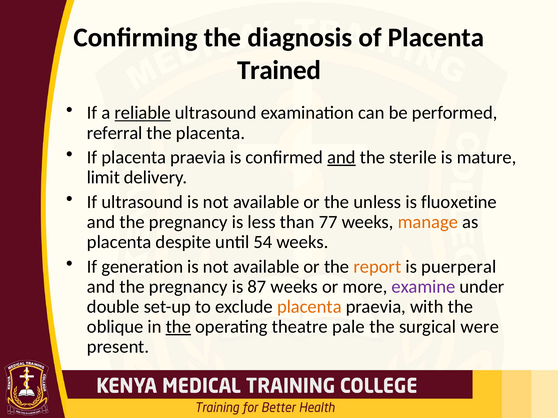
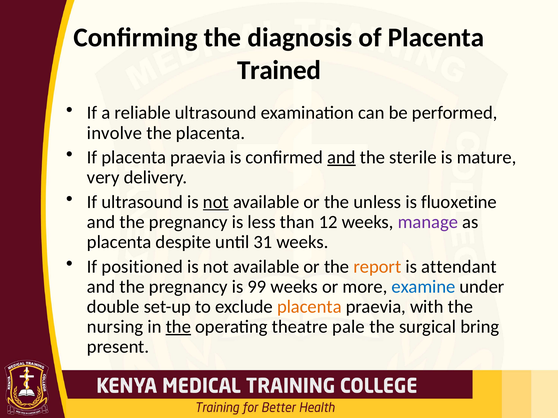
reliable underline: present -> none (143, 113)
referral: referral -> involve (115, 133)
limit: limit -> very (103, 178)
not underline: none -> present (216, 202)
77: 77 -> 12 (328, 222)
manage colour: orange -> purple (428, 222)
54: 54 -> 31 (263, 242)
generation: generation -> positioned (142, 267)
puerperal: puerperal -> attendant (459, 267)
87: 87 -> 99 (257, 287)
examine colour: purple -> blue (423, 287)
oblique: oblique -> nursing (115, 327)
were: were -> bring (480, 327)
